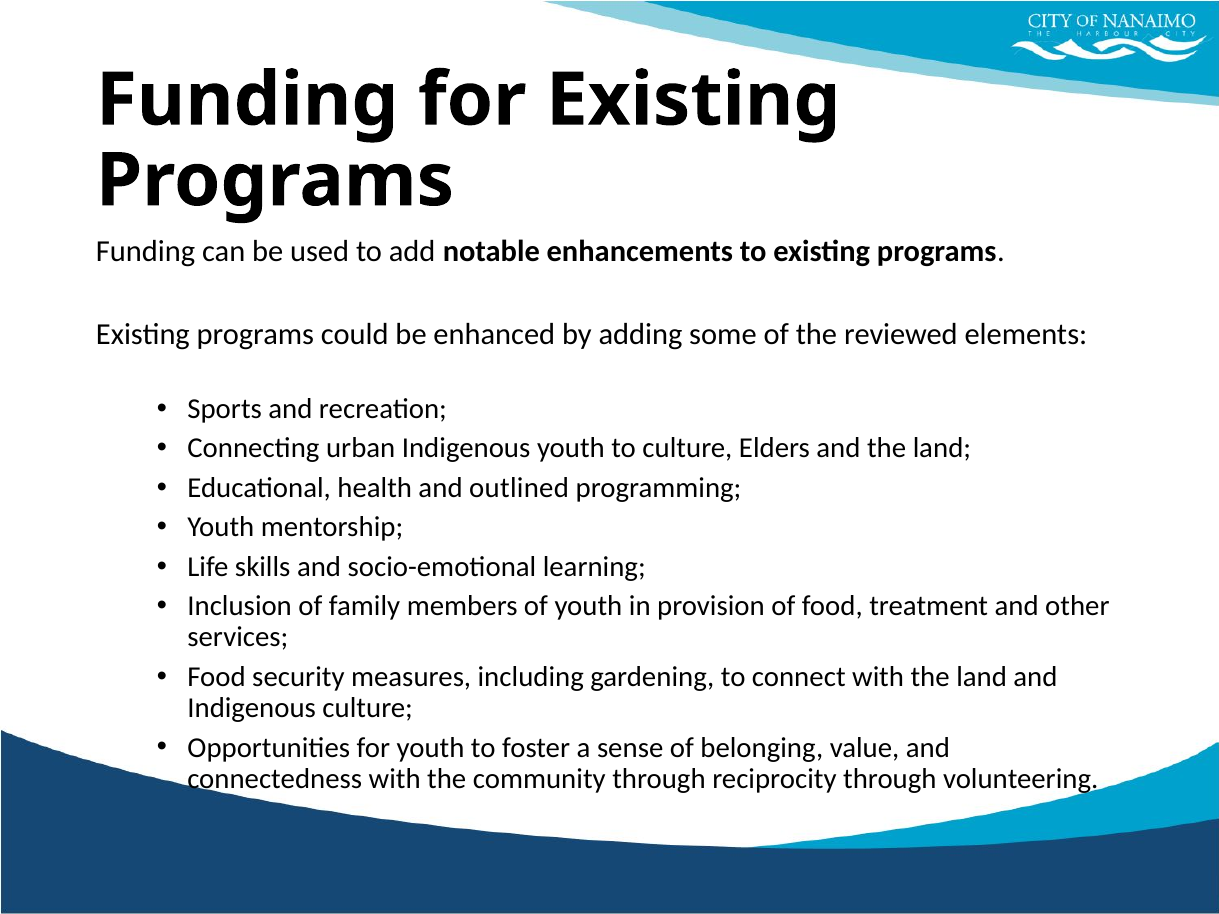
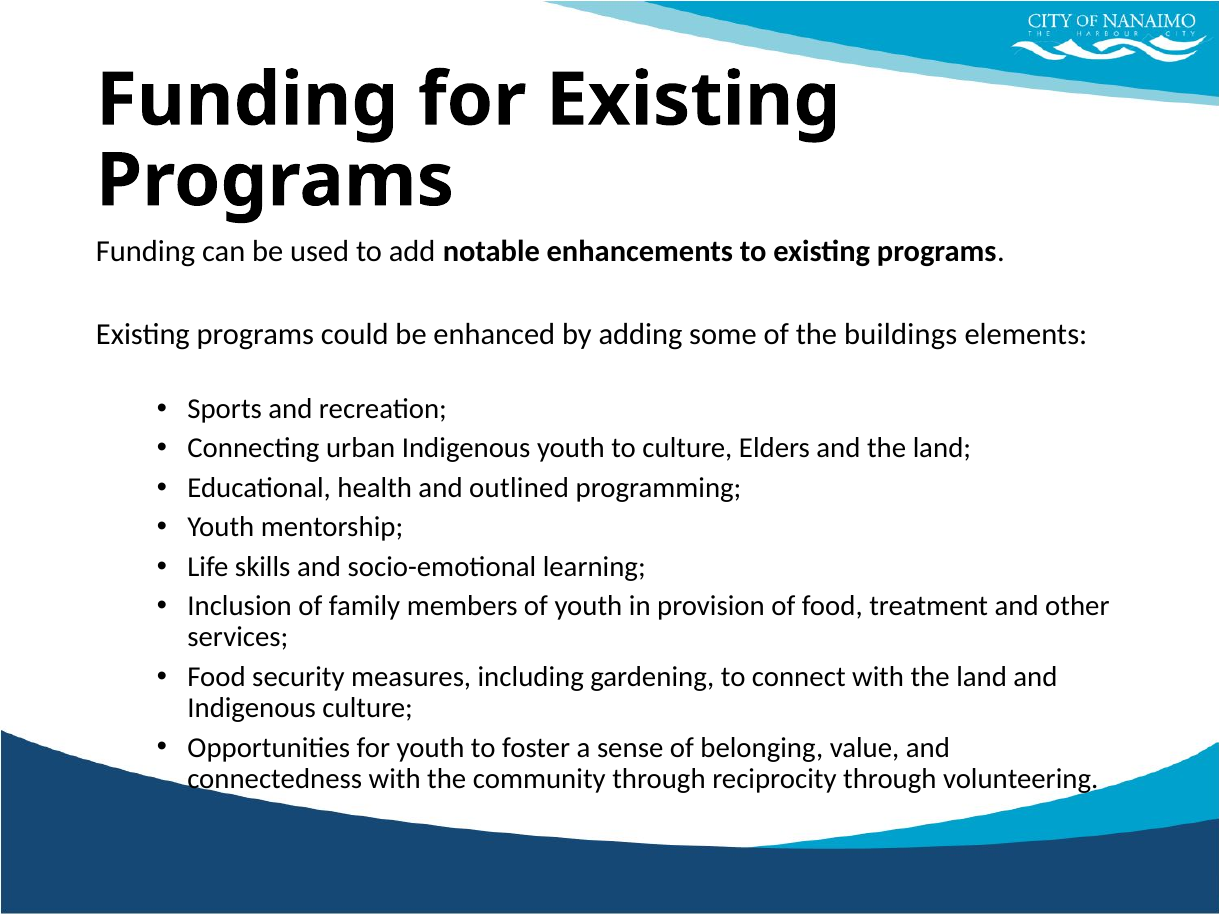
reviewed: reviewed -> buildings (901, 335)
